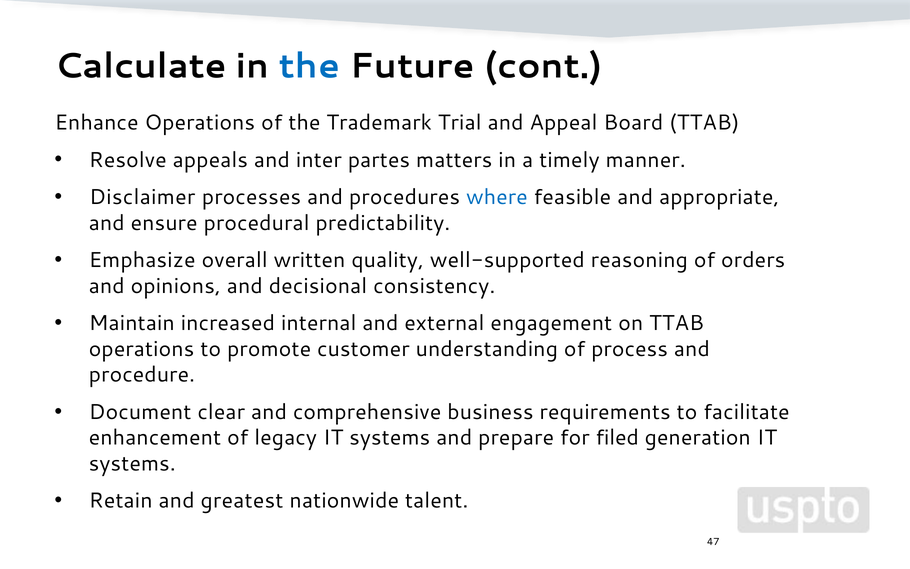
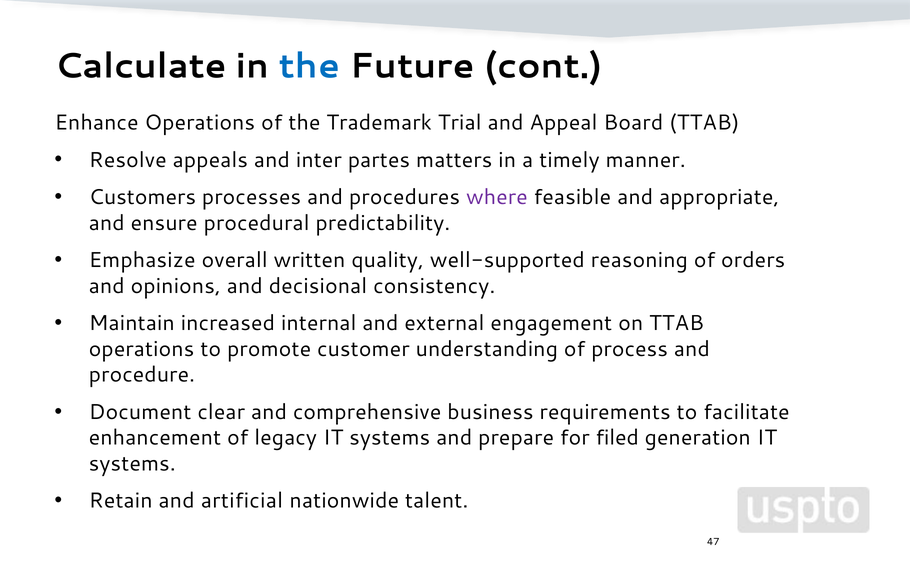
Disclaimer: Disclaimer -> Customers (142, 197)
where colour: blue -> purple (497, 197)
greatest: greatest -> artificial (242, 501)
